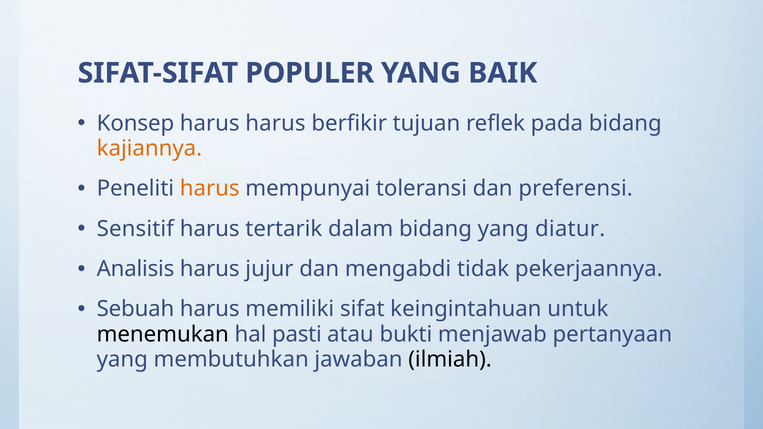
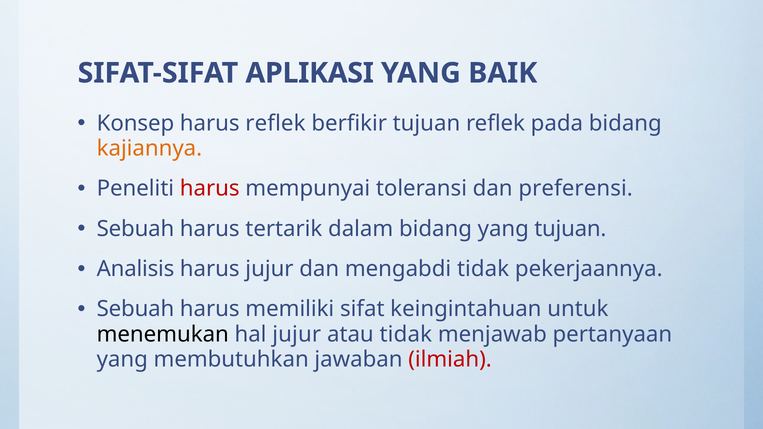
POPULER: POPULER -> APLIKASI (310, 73)
harus harus: harus -> reflek (275, 123)
harus colour: orange -> red (210, 189)
Sensitif: Sensitif -> Sebuah (135, 229)
yang diatur: diatur -> tujuan (570, 229)
hal pasti: pasti -> jujur (297, 335)
atau bukti: bukti -> tidak (406, 335)
ilmiah colour: black -> red (450, 360)
